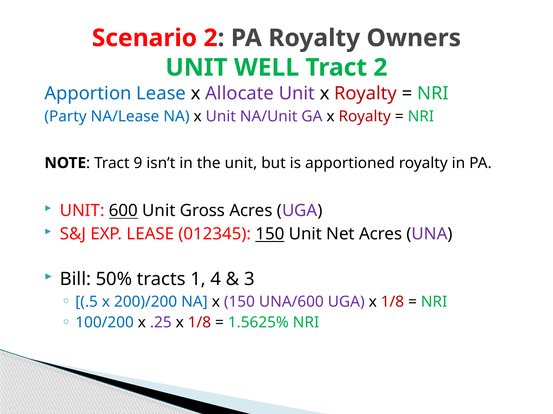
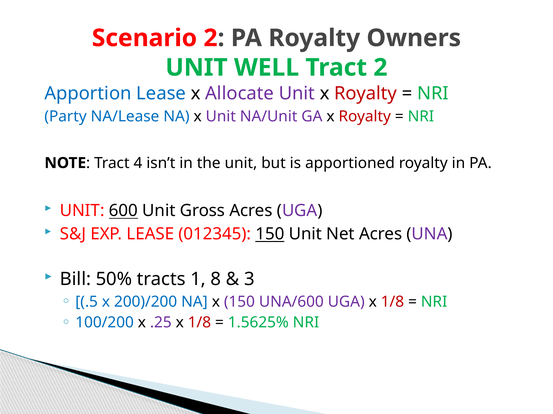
9: 9 -> 4 (138, 163)
4: 4 -> 8 (216, 280)
